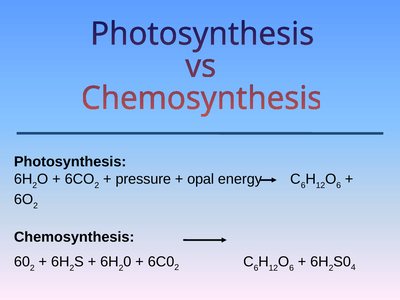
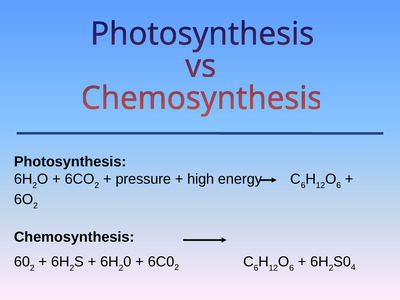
opal: opal -> high (201, 179)
